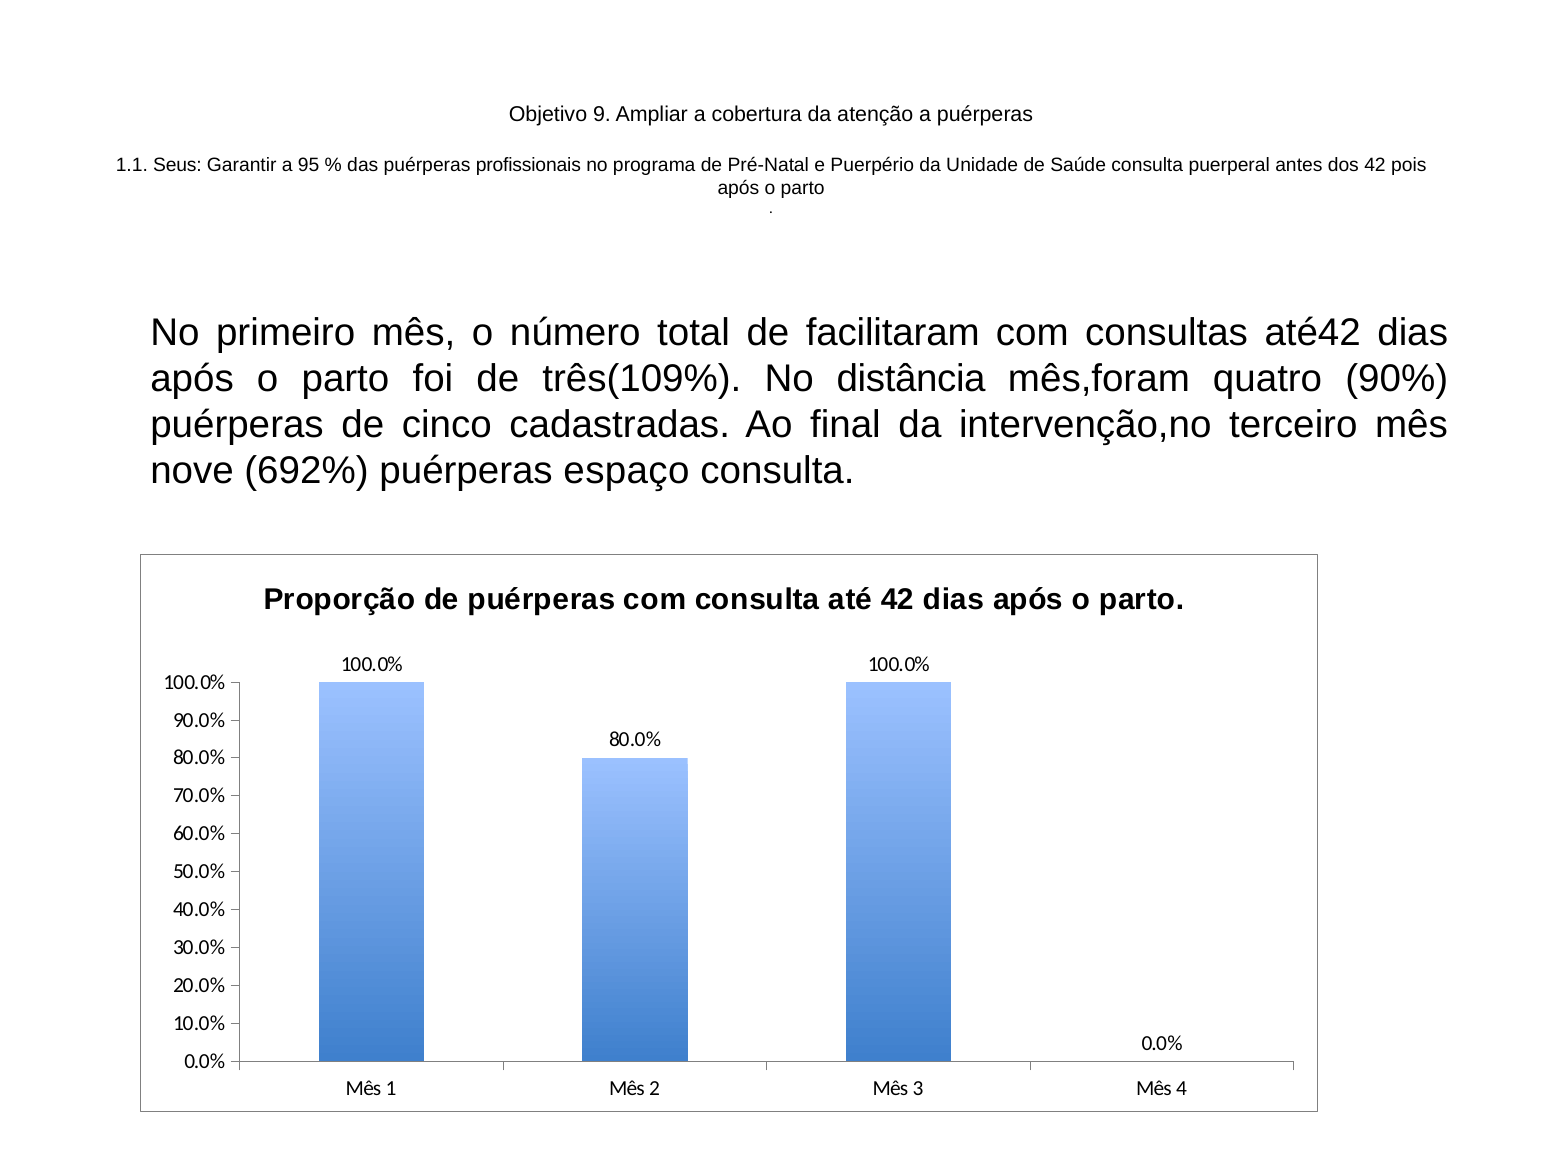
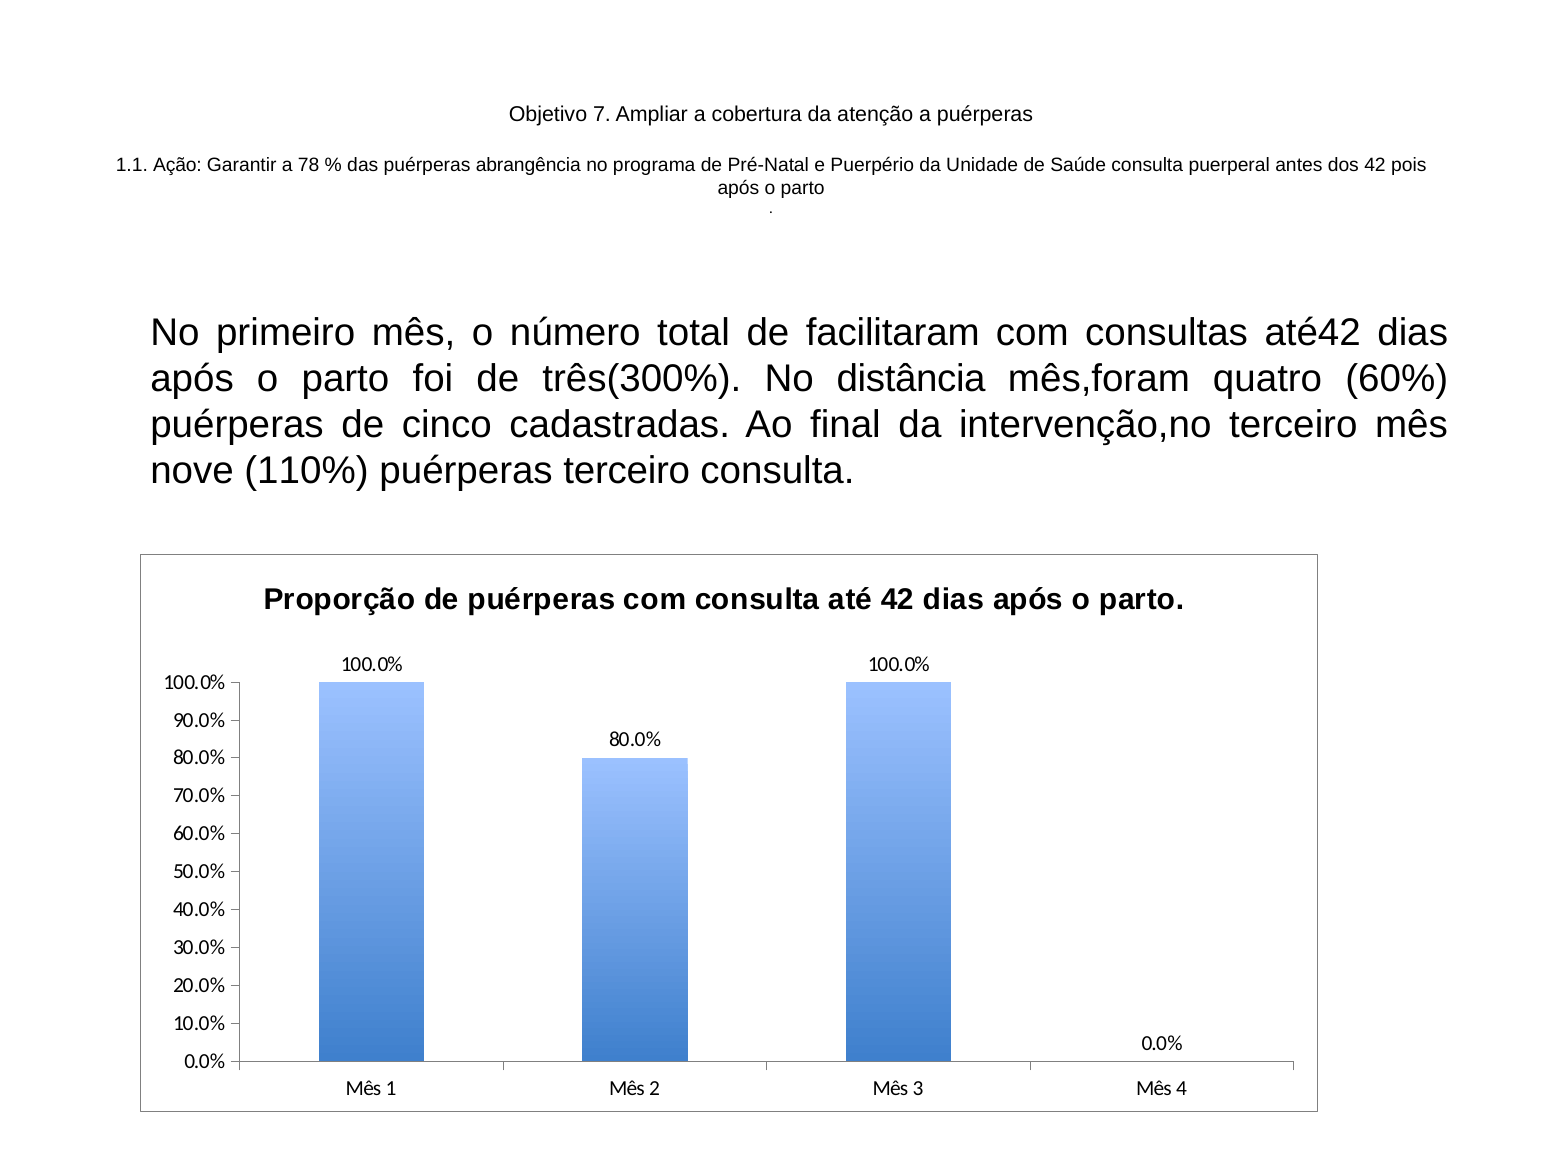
9: 9 -> 7 (602, 115)
Seus: Seus -> Ação (177, 165)
95: 95 -> 78 (309, 165)
profissionais: profissionais -> abrangência (528, 165)
três(109%: três(109% -> três(300% (642, 379)
90%: 90% -> 60% (1397, 379)
692%: 692% -> 110% (307, 471)
puérperas espaço: espaço -> terceiro (627, 471)
